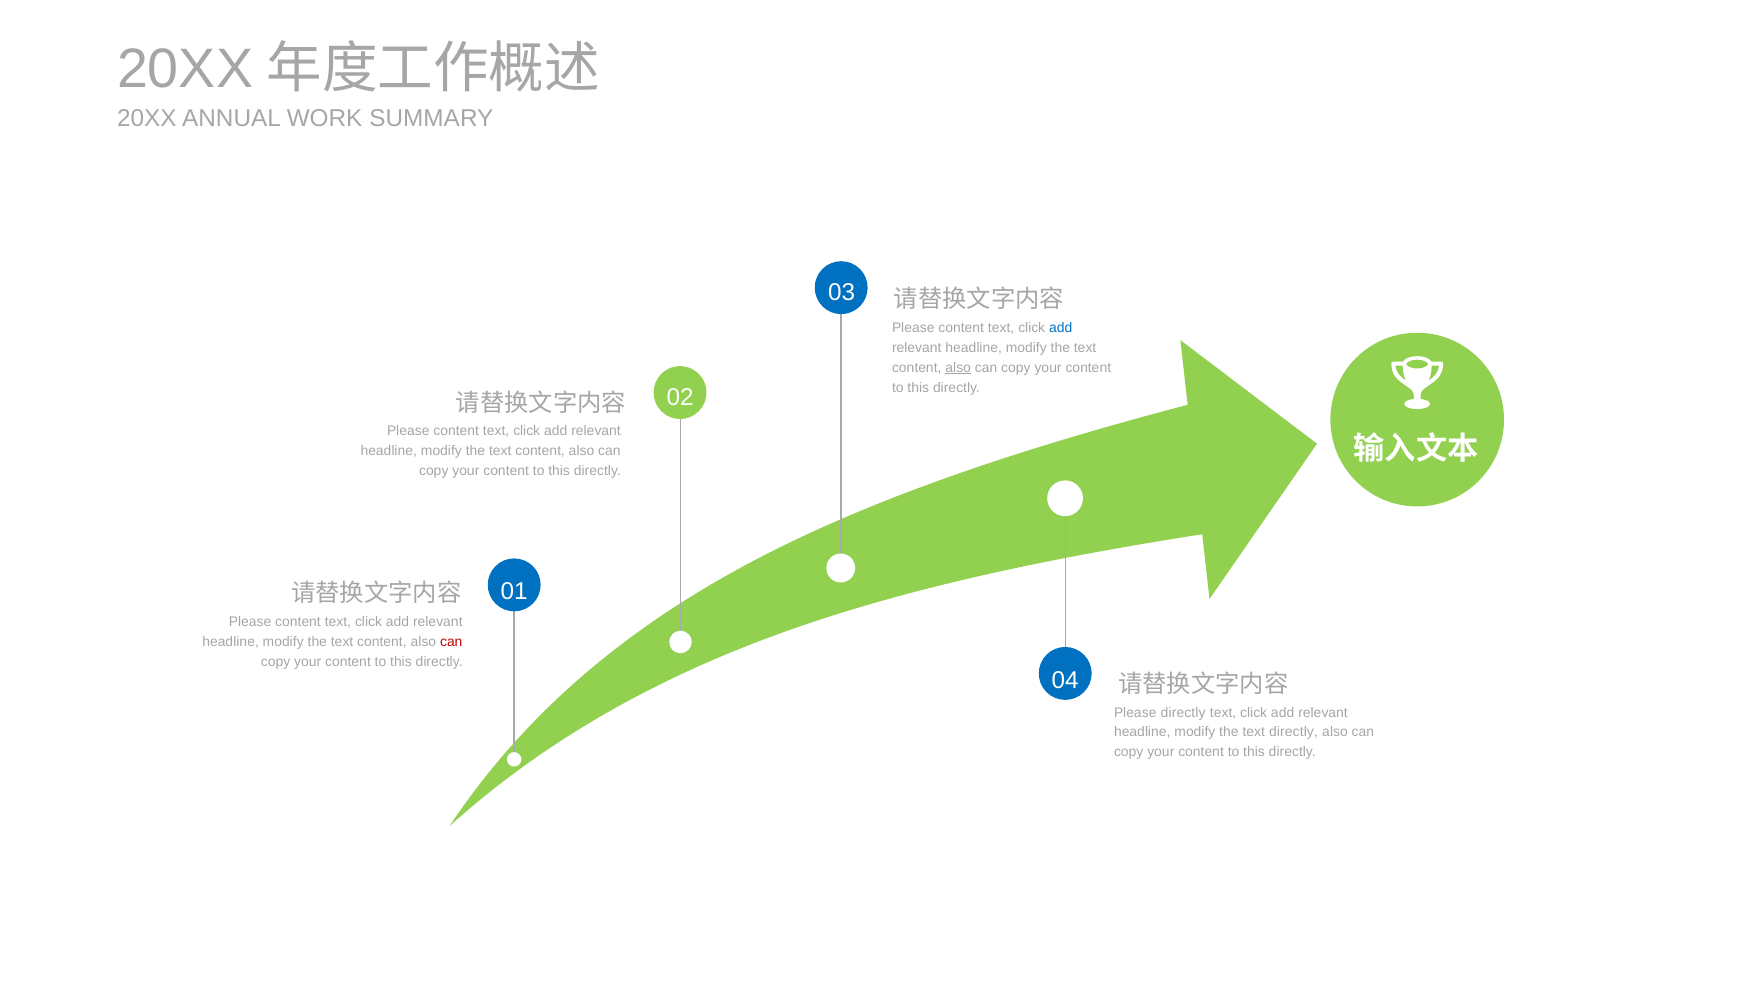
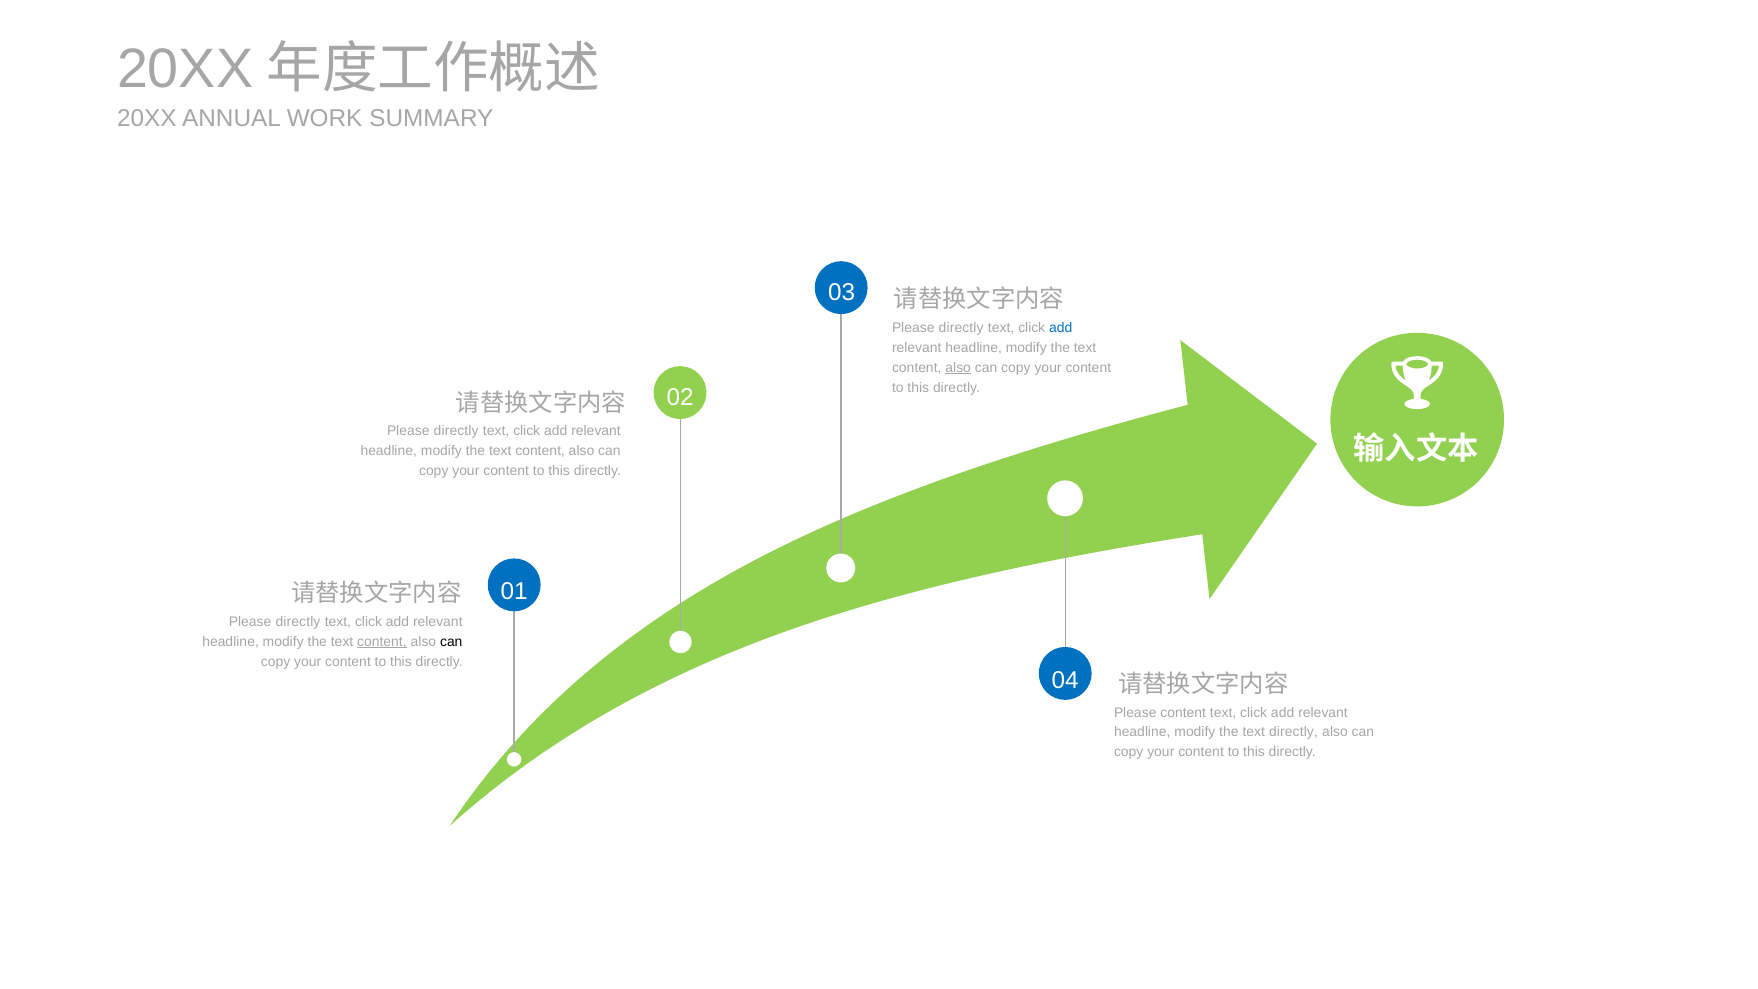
content: content -> directly (961, 328)
content: content -> directly (456, 431)
content: content -> directly (298, 622)
content underline: none -> present (382, 641)
can colour: red -> black (451, 641)
Please directly: directly -> content (1183, 712)
